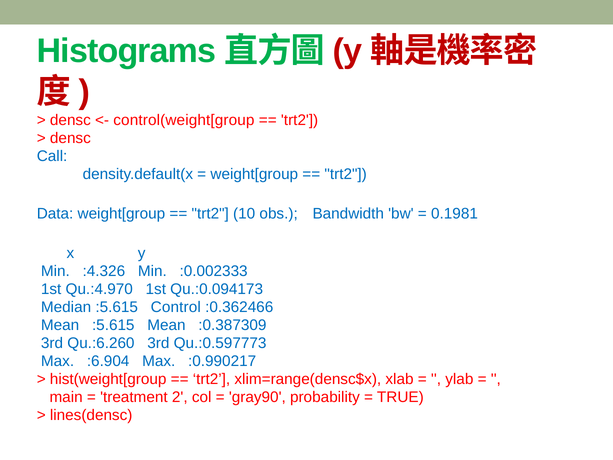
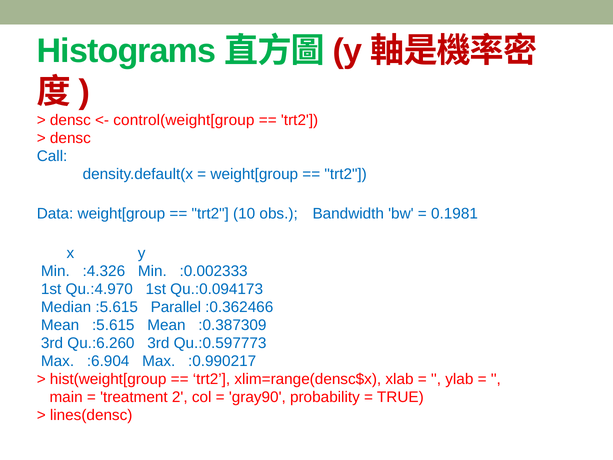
Control: Control -> Parallel (176, 307)
